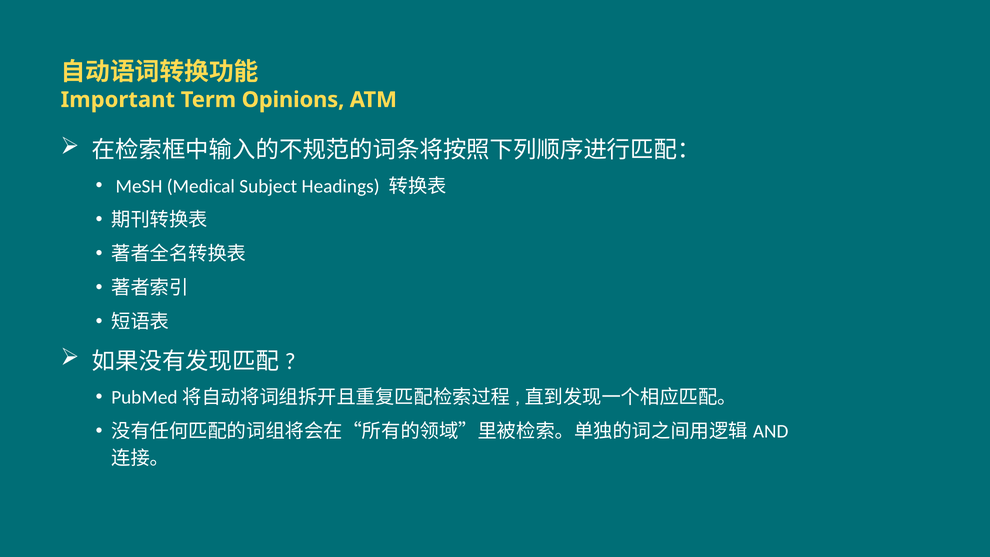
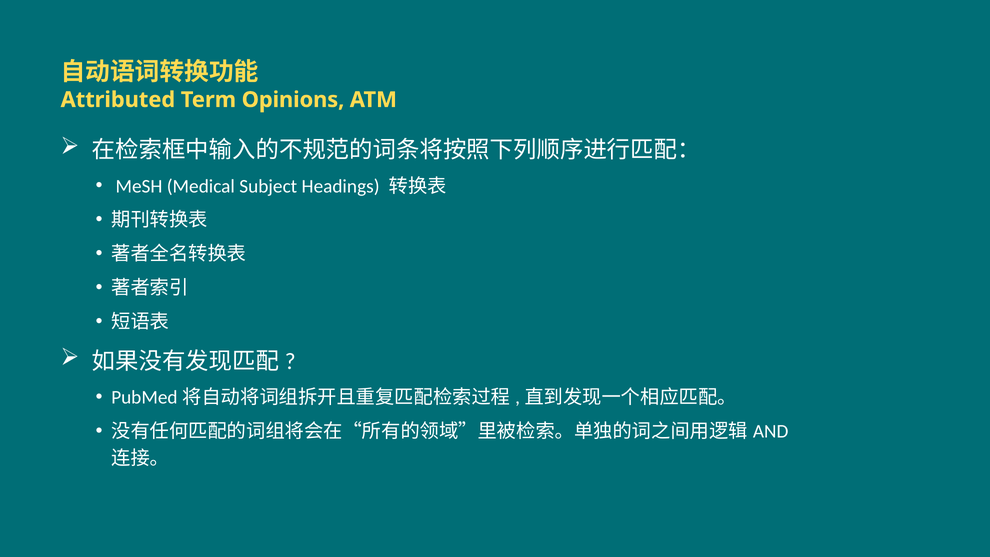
Important: Important -> Attributed (118, 100)
